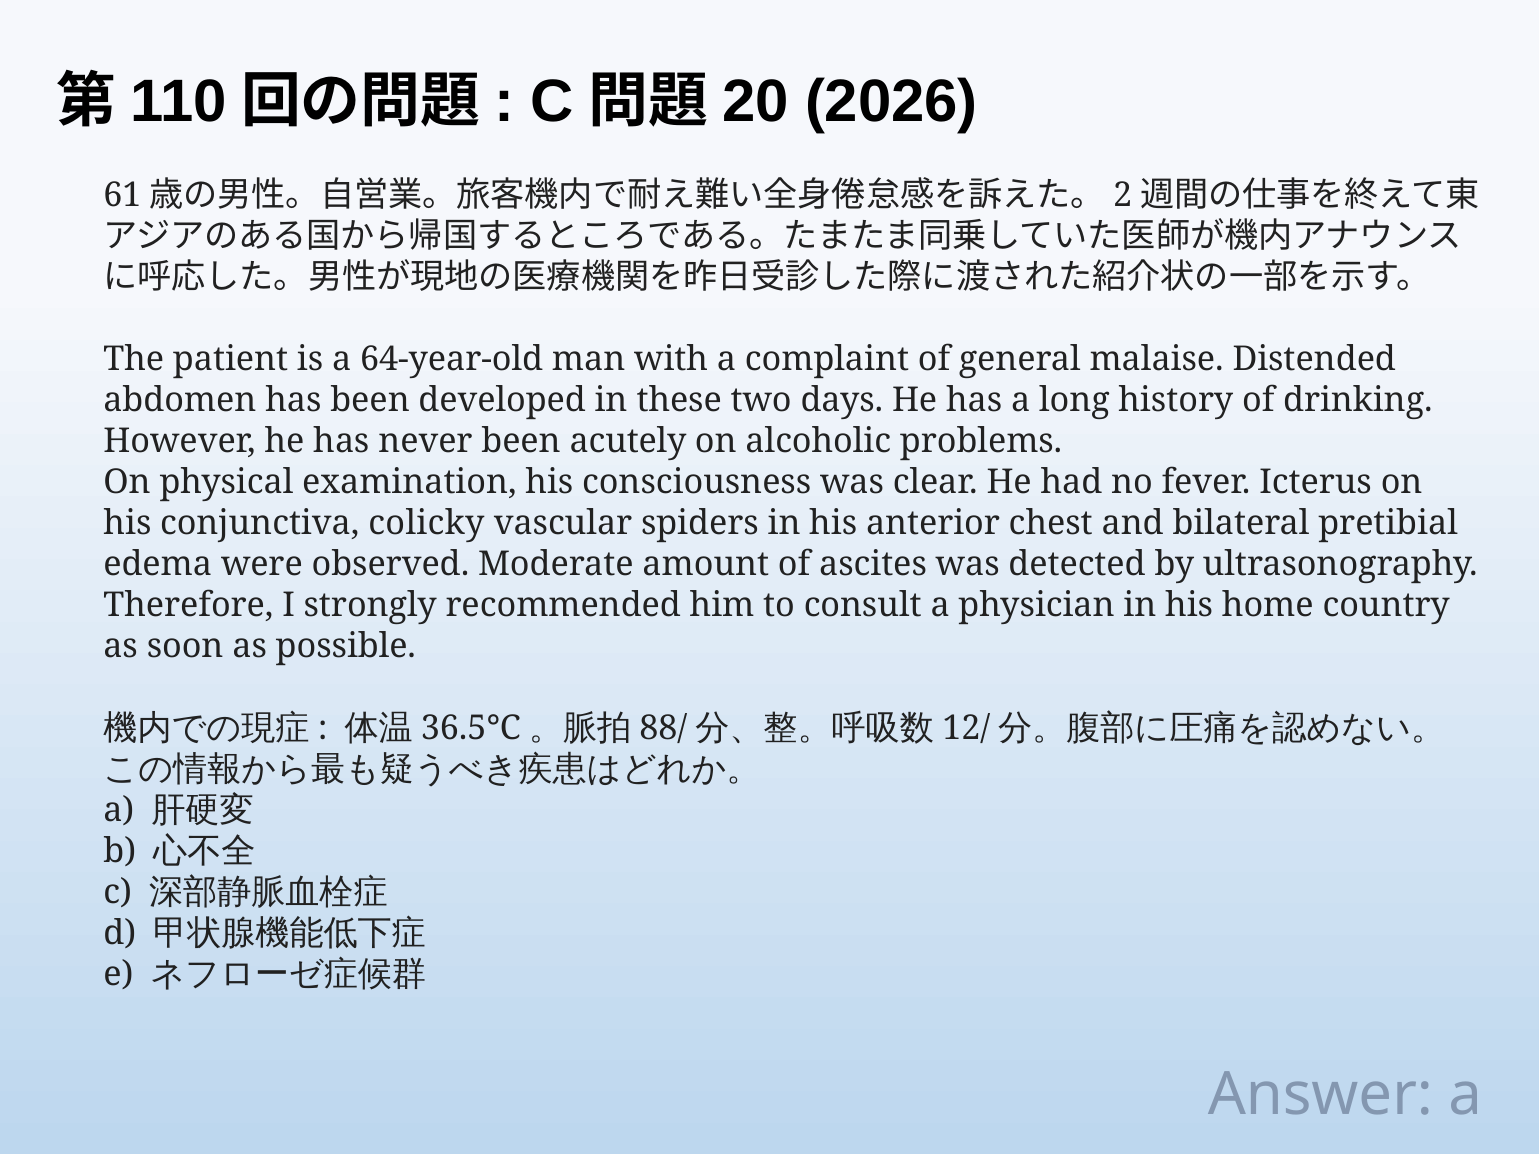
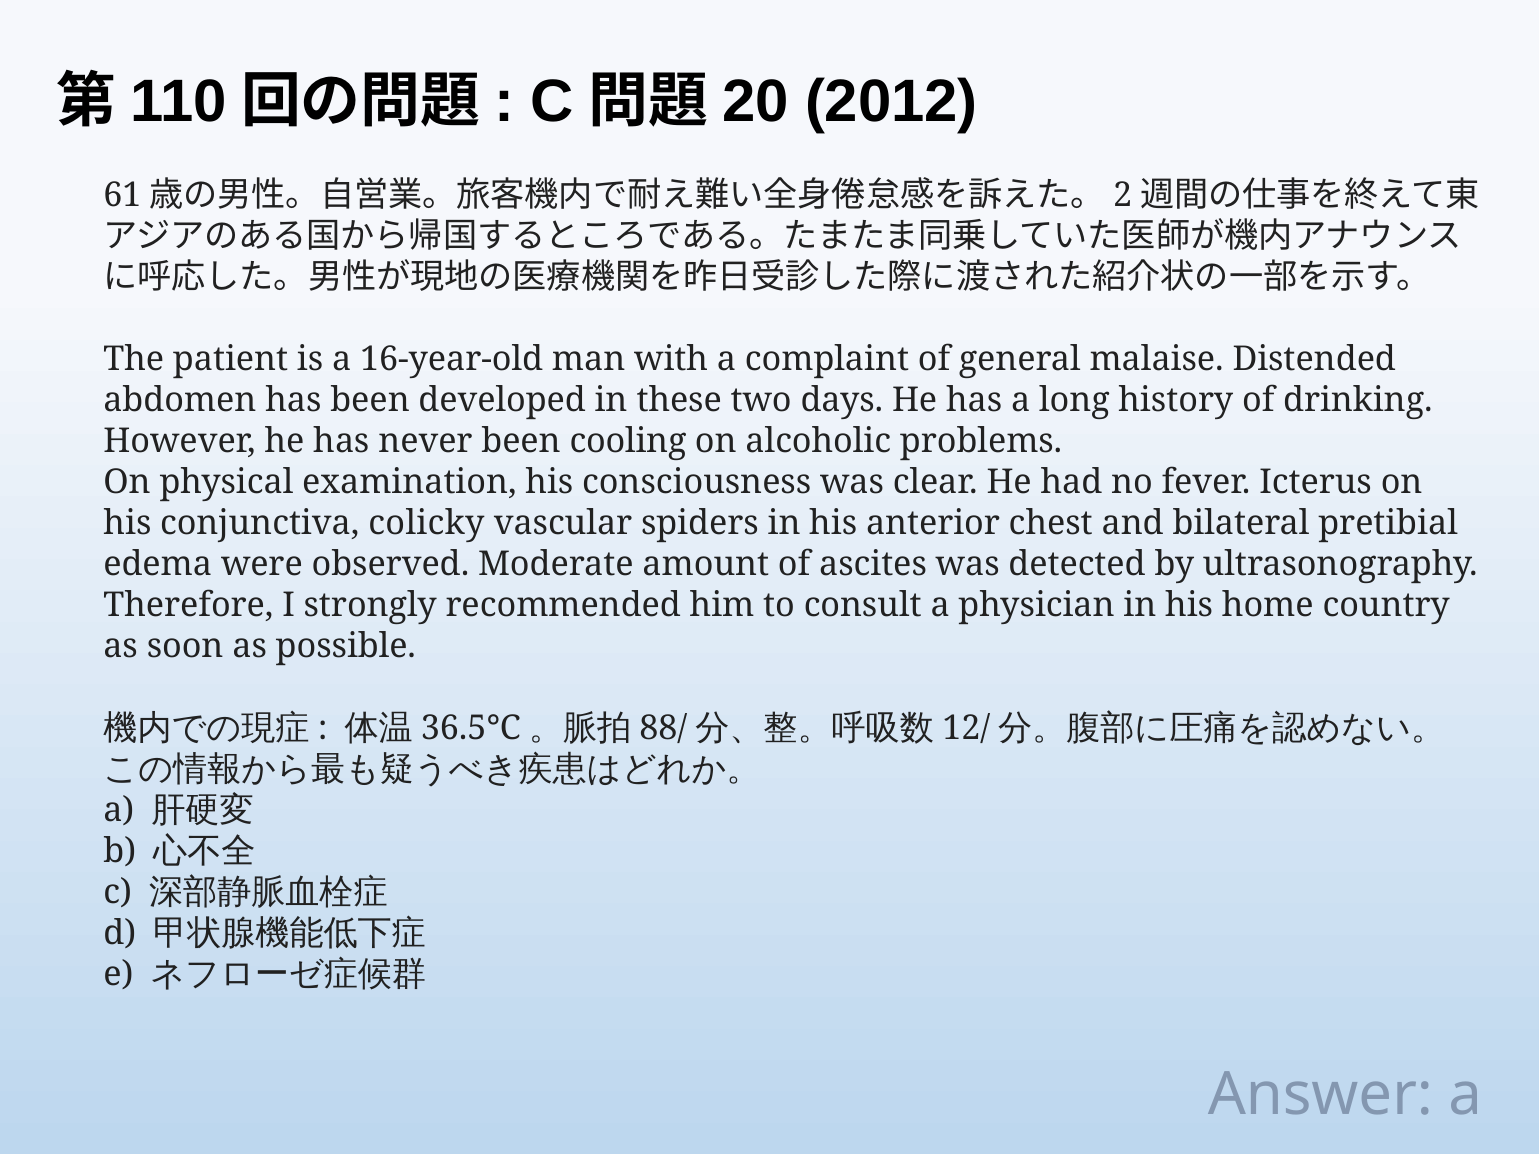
2026: 2026 -> 2012 (891, 102)
64-year-old: 64-year-old -> 16-year-old (452, 360)
acutely: acutely -> cooling (628, 442)
